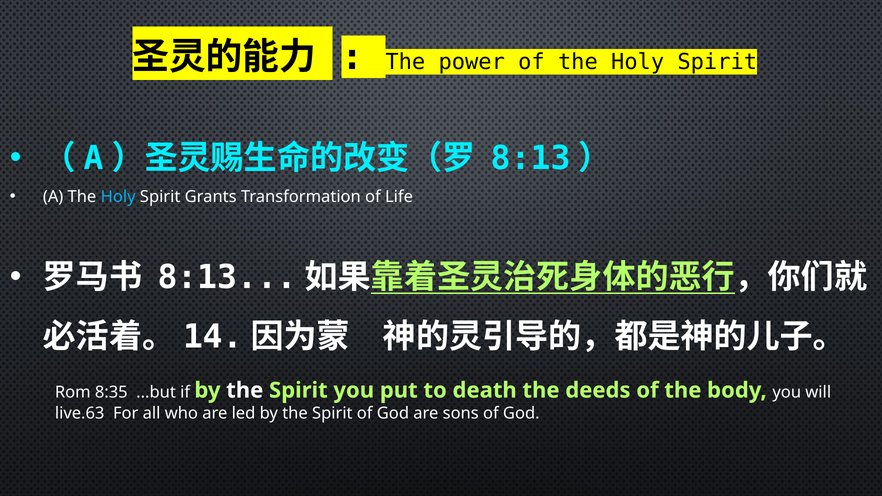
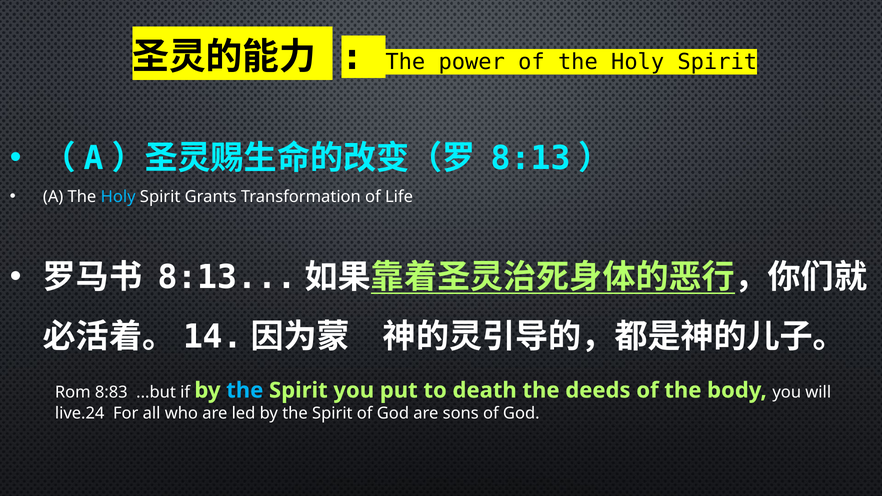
8:35: 8:35 -> 8:83 (111, 392)
the colour: white -> light blue (245, 390)
live.63: live.63 -> live.24 (80, 413)
